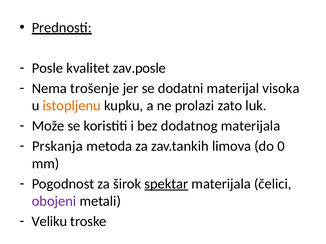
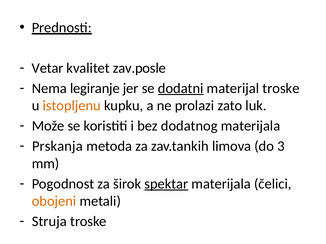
Posle: Posle -> Vetar (48, 68)
trošenje: trošenje -> legiranje (95, 89)
dodatni underline: none -> present (181, 89)
materijal visoka: visoka -> troske (281, 89)
0: 0 -> 3 (281, 146)
obojeni colour: purple -> orange (54, 202)
Veliku: Veliku -> Struja (49, 222)
